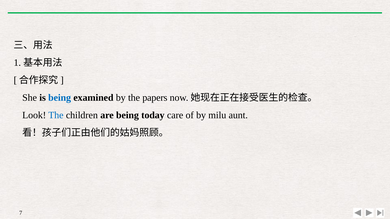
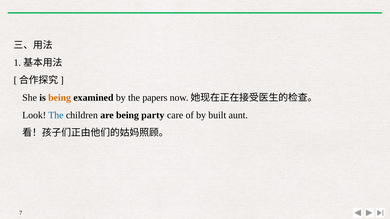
being colour: blue -> orange (60, 98)
today: today -> party (153, 115)
milu: milu -> built (217, 115)
